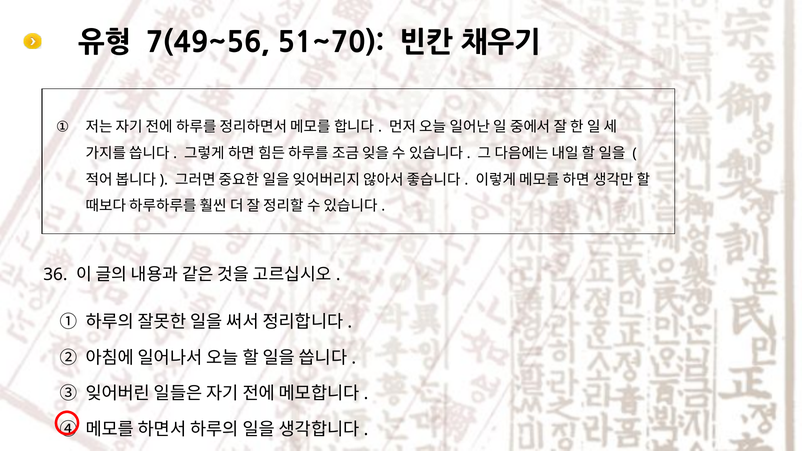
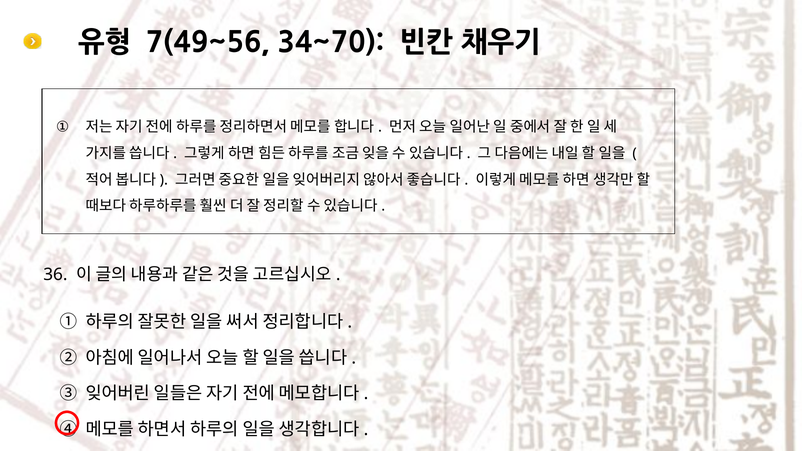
51~70: 51~70 -> 34~70 (331, 43)
